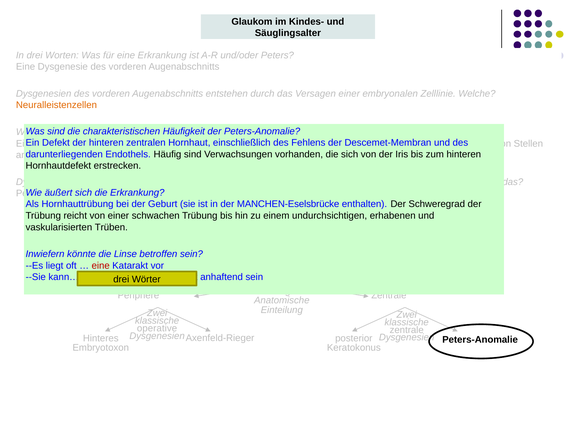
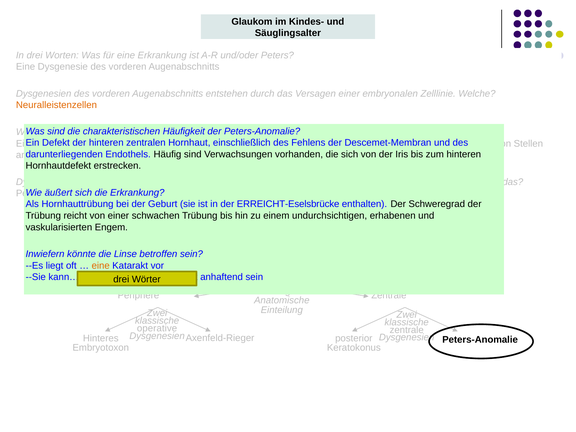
MANCHEN-Eselsbrücke: MANCHEN-Eselsbrücke -> ERREICHT-Eselsbrücke (288, 204)
Trüben: Trüben -> Engem (111, 227)
eine colour: red -> orange (101, 266)
